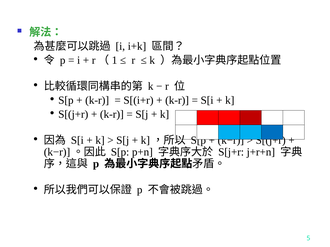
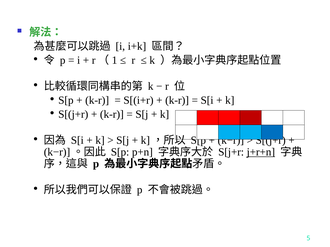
j+r+n underline: none -> present (261, 152)
